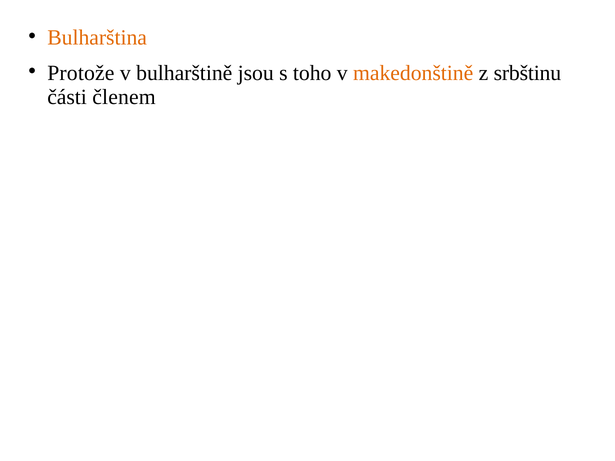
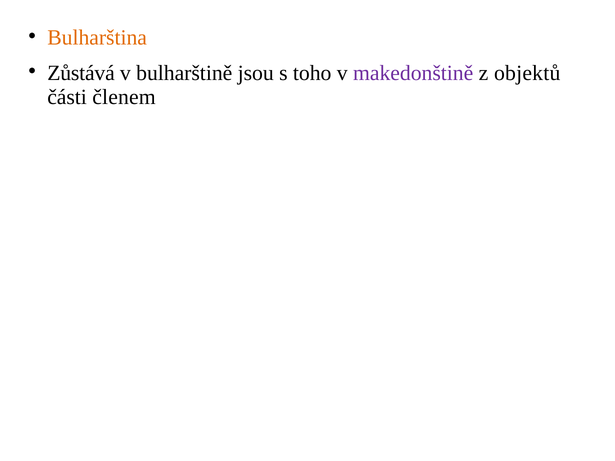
Protože: Protože -> Zůstává (81, 73)
makedonštině colour: orange -> purple (413, 73)
srbštinu: srbštinu -> objektů (527, 73)
